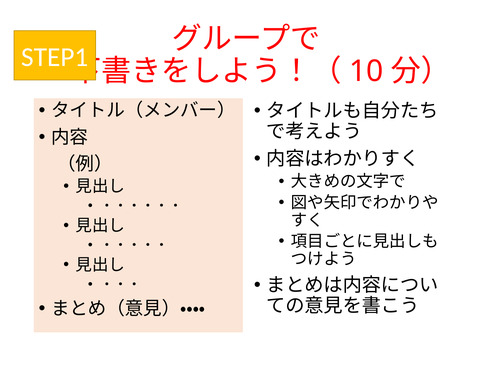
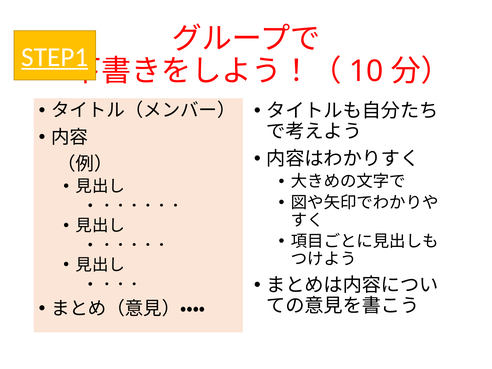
STEP1 underline: none -> present (55, 57)
